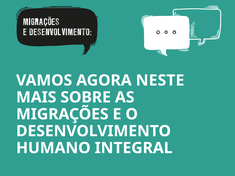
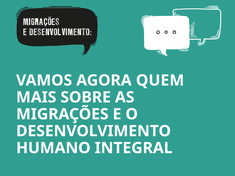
NESTE: NESTE -> QUEM (160, 81)
